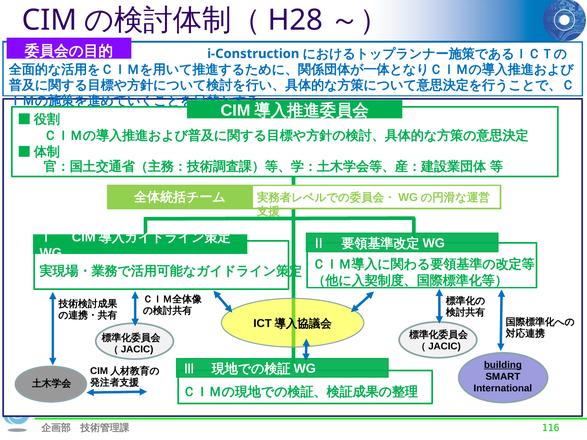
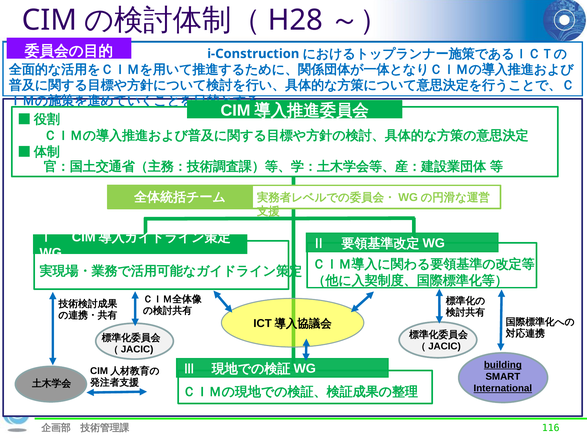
International underline: none -> present (503, 389)
